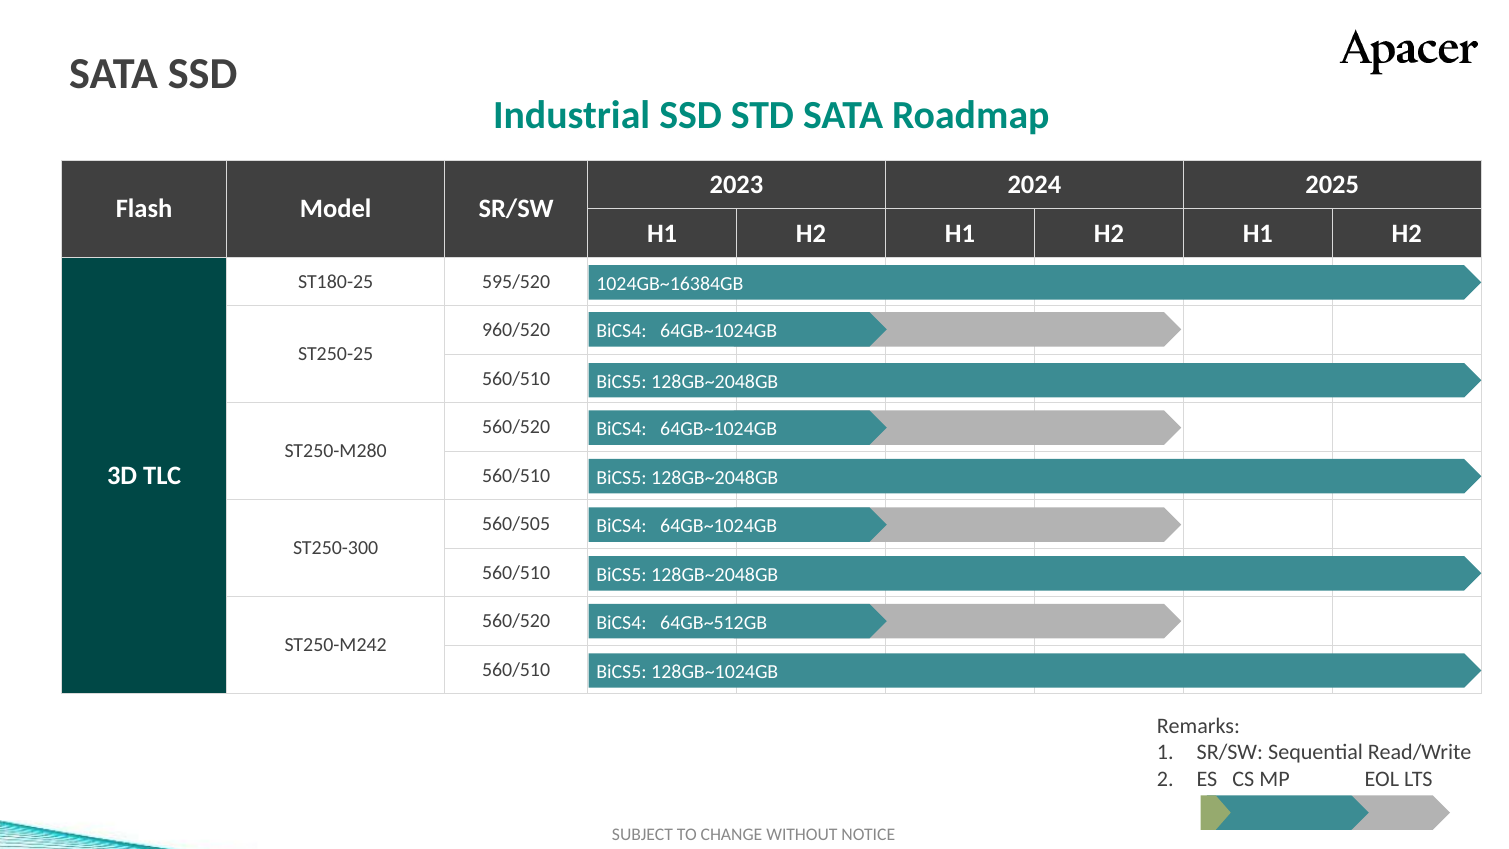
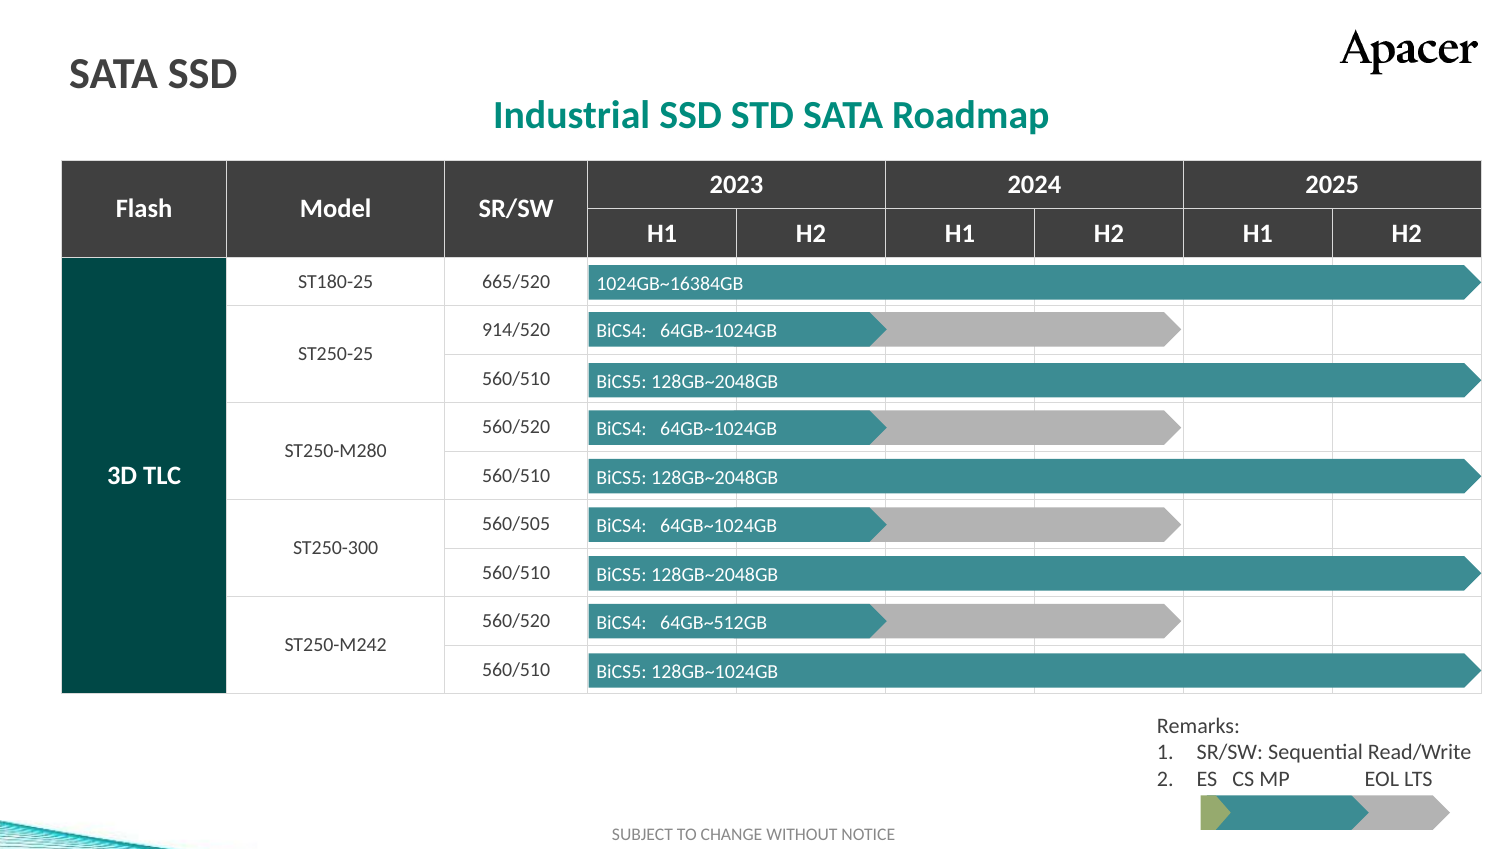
595/520: 595/520 -> 665/520 (516, 282)
960/520: 960/520 -> 914/520 (516, 330)
